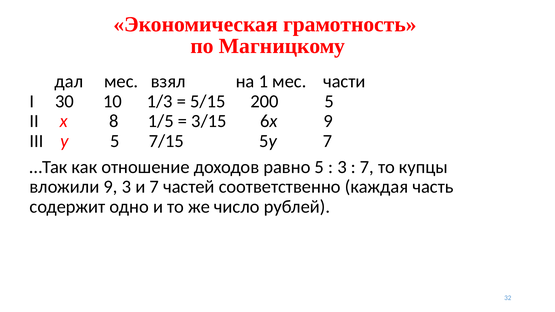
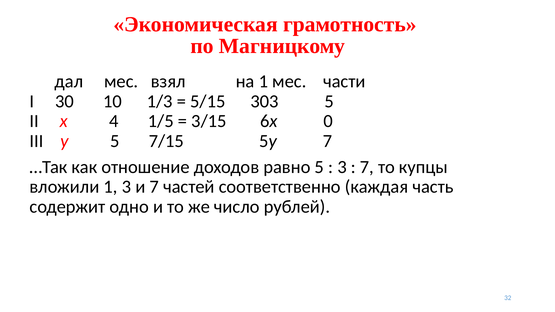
200: 200 -> 303 (265, 101)
8: 8 -> 4 (114, 121)
6x 9: 9 -> 0 (328, 121)
вложили 9: 9 -> 1 (111, 187)
